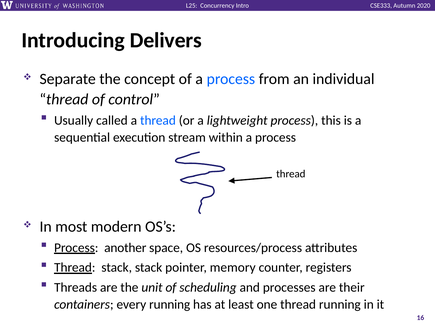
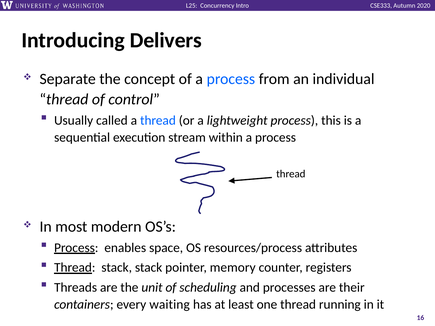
another: another -> enables (125, 248)
every running: running -> waiting (170, 305)
